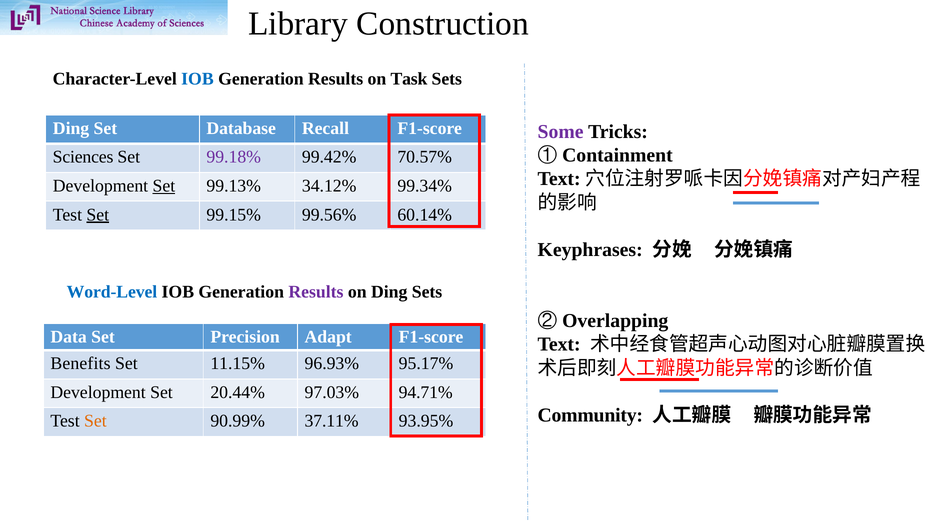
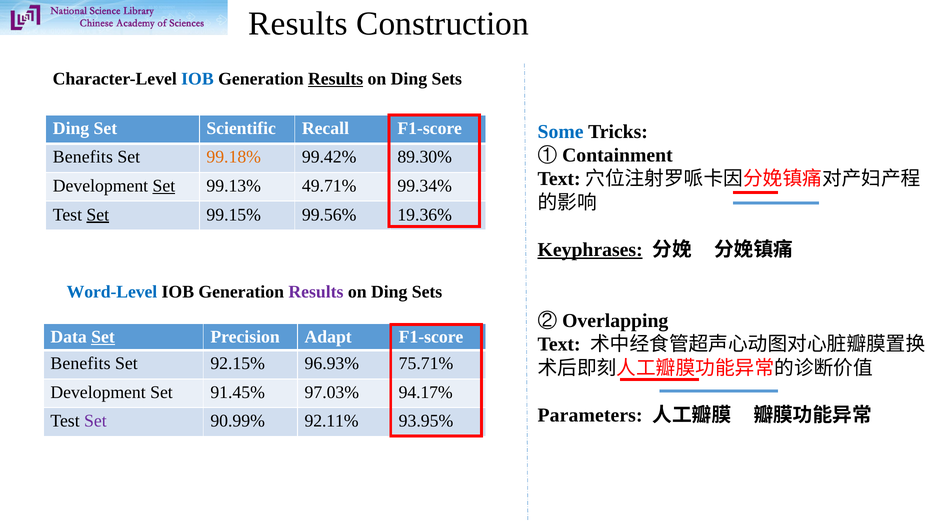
Library: Library -> Results (298, 24)
Results underline: none -> present (336, 79)
Task: Task -> Ding (409, 79)
Database: Database -> Scientific (241, 128)
Some colour: purple -> blue (561, 131)
Sciences: Sciences -> Benefits (83, 157)
99.18% colour: purple -> orange (234, 157)
70.57%: 70.57% -> 89.30% (425, 157)
34.12%: 34.12% -> 49.71% (329, 186)
60.14%: 60.14% -> 19.36% (425, 214)
Keyphrases underline: none -> present (590, 250)
Set underline: none -> present (103, 337)
11.15%: 11.15% -> 92.15% (238, 363)
95.17%: 95.17% -> 75.71% (426, 363)
20.44%: 20.44% -> 91.45% (238, 392)
94.71%: 94.71% -> 94.17% (426, 392)
Community: Community -> Parameters (590, 415)
Set colour: orange -> purple (95, 421)
37.11%: 37.11% -> 92.11% (332, 421)
